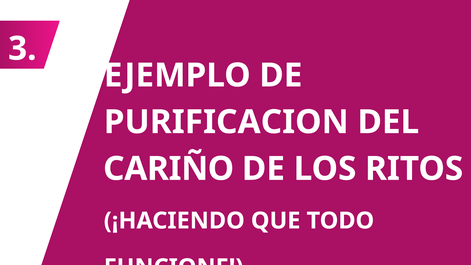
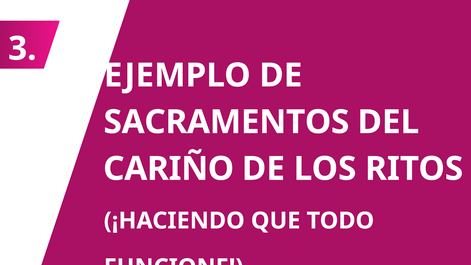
PURIFICACION: PURIFICACION -> SACRAMENTOS (226, 122)
